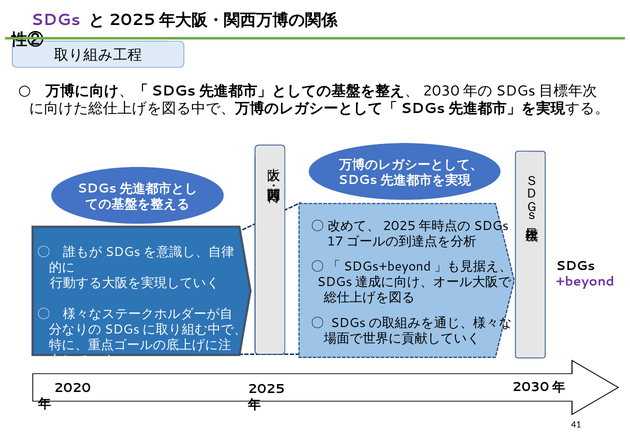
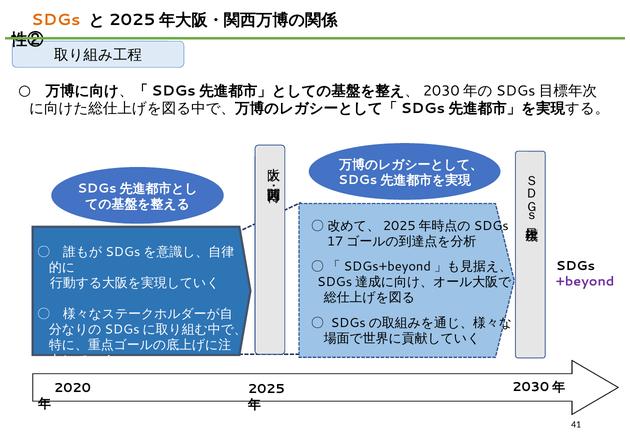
SDGs colour: purple -> orange (56, 20)
